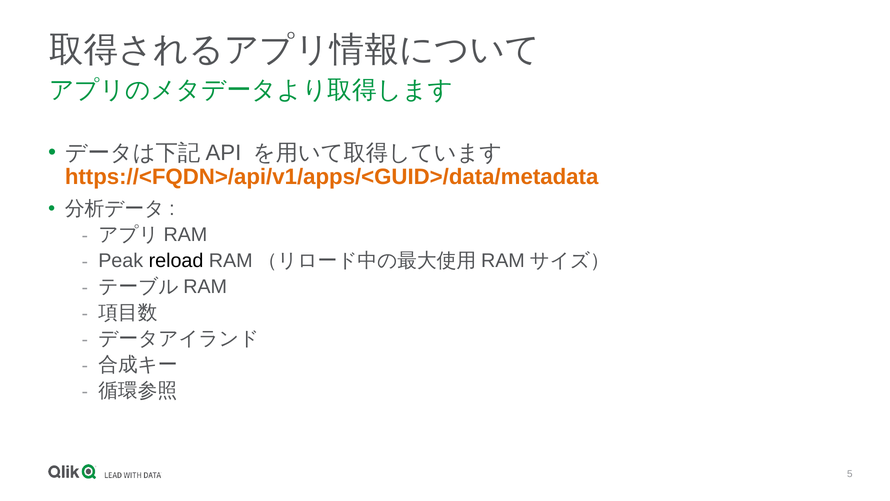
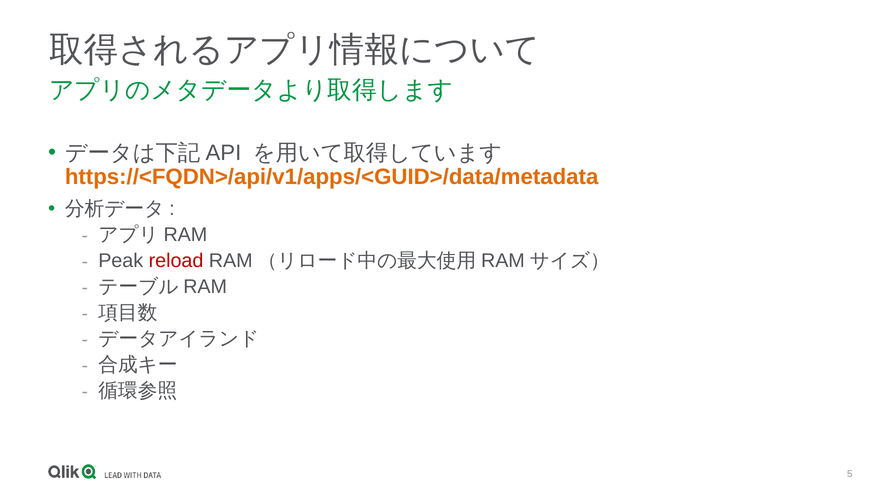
reload colour: black -> red (176, 261)
